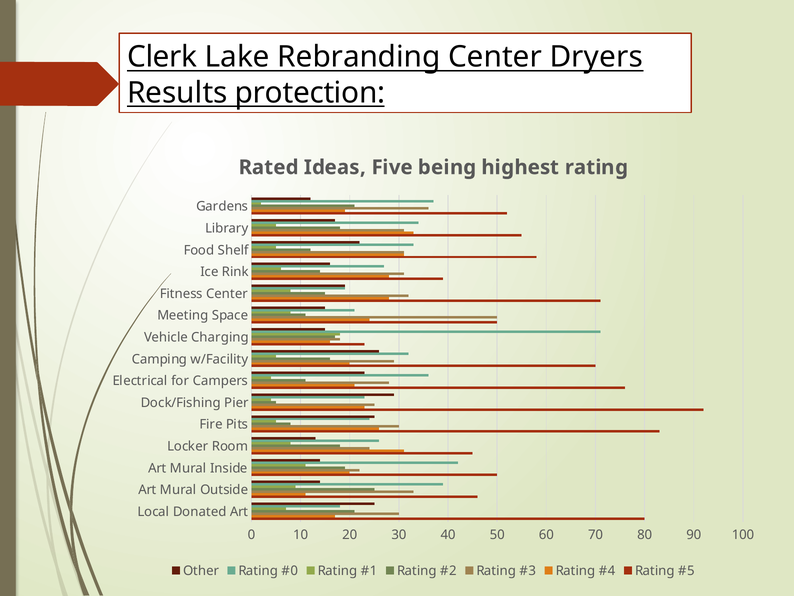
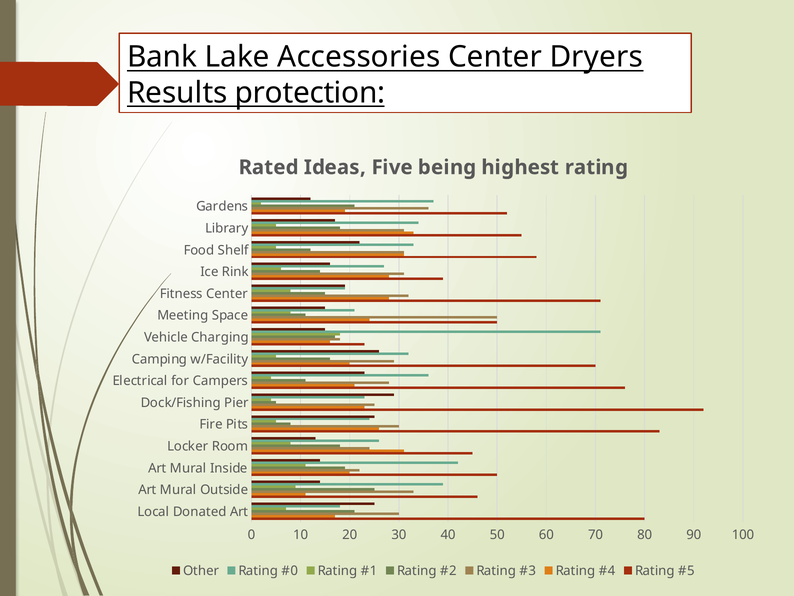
Clerk: Clerk -> Bank (162, 57)
Rebranding: Rebranding -> Accessories (359, 57)
